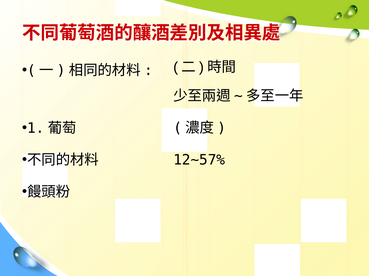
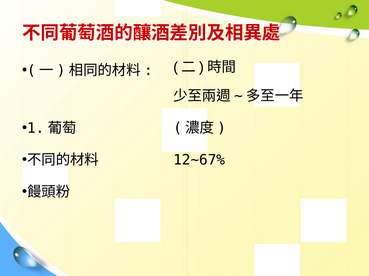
12~57%: 12~57% -> 12~67% (199, 160)
